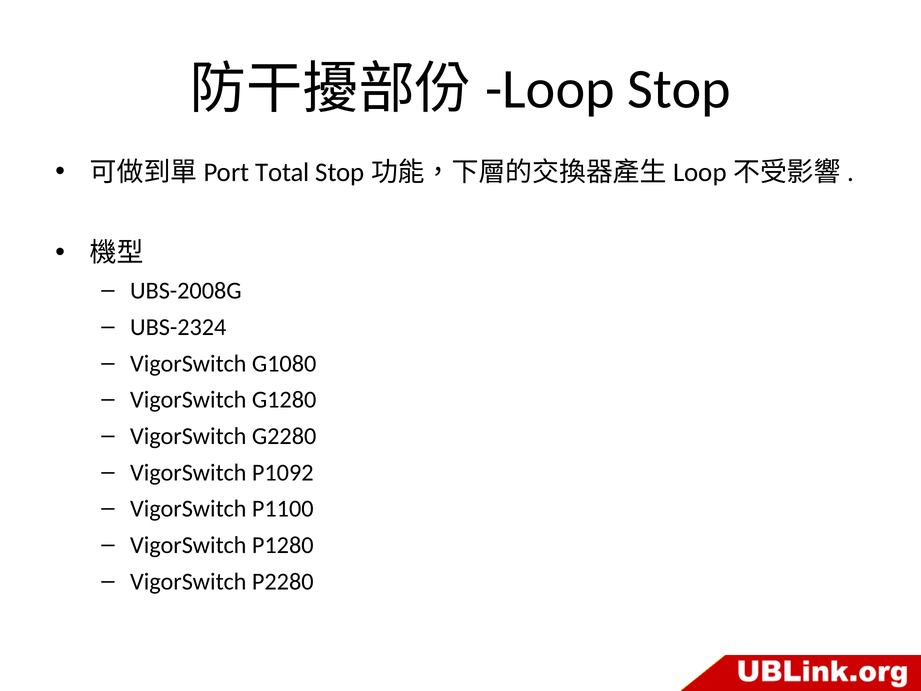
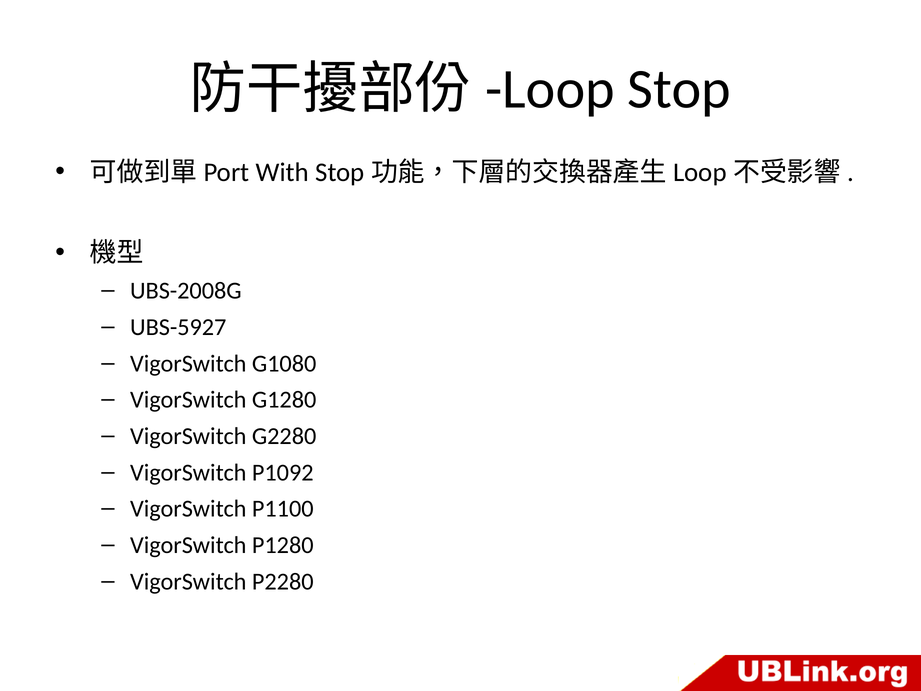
Total: Total -> With (282, 172)
UBS-2324: UBS-2324 -> UBS-5927 (178, 327)
